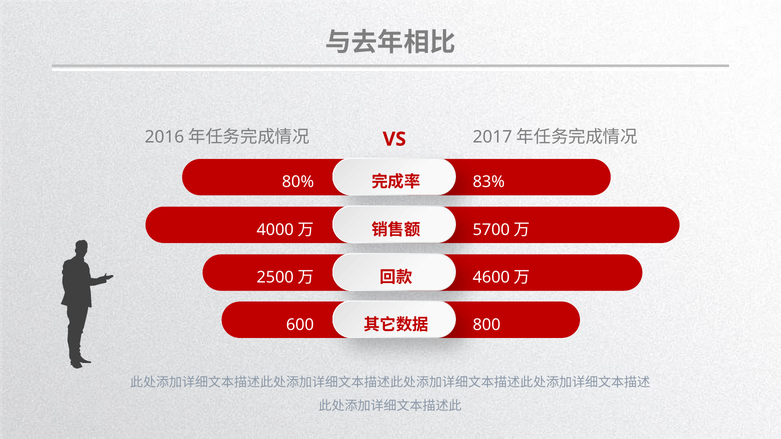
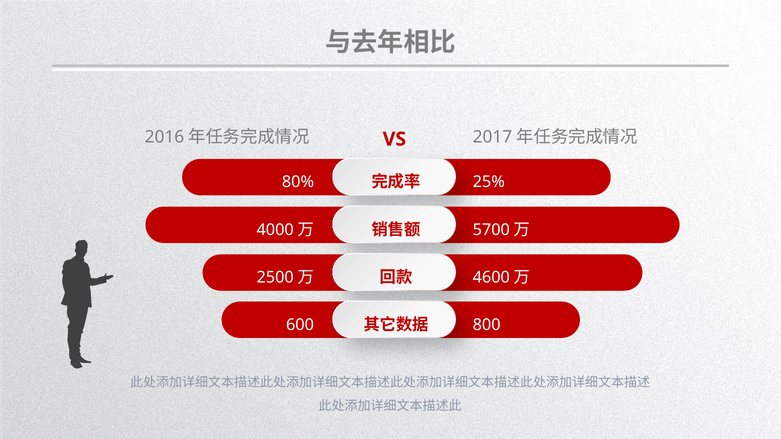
83%: 83% -> 25% (489, 182)
